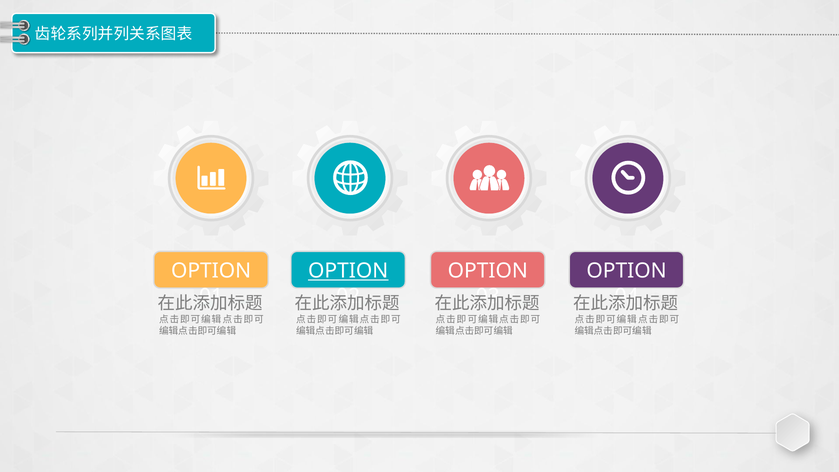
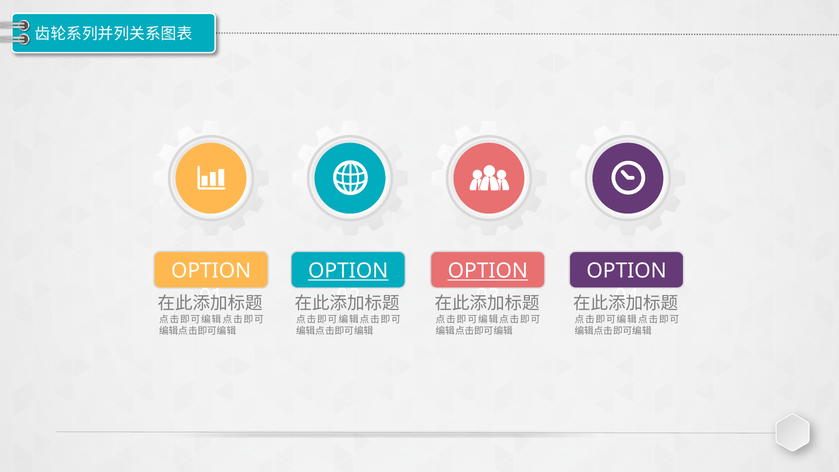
OPTION underline: none -> present (488, 271)
